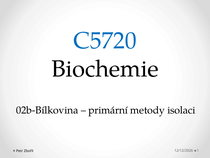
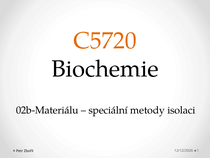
C5720 colour: blue -> orange (105, 41)
02b-Bílkovina: 02b-Bílkovina -> 02b-Materiálu (47, 110)
primární: primární -> speciální (108, 110)
